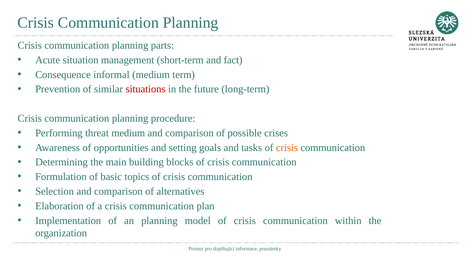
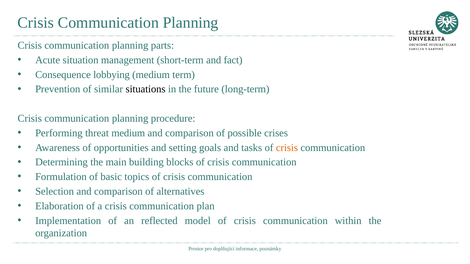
informal: informal -> lobbying (112, 75)
situations colour: red -> black (146, 89)
an planning: planning -> reflected (159, 221)
